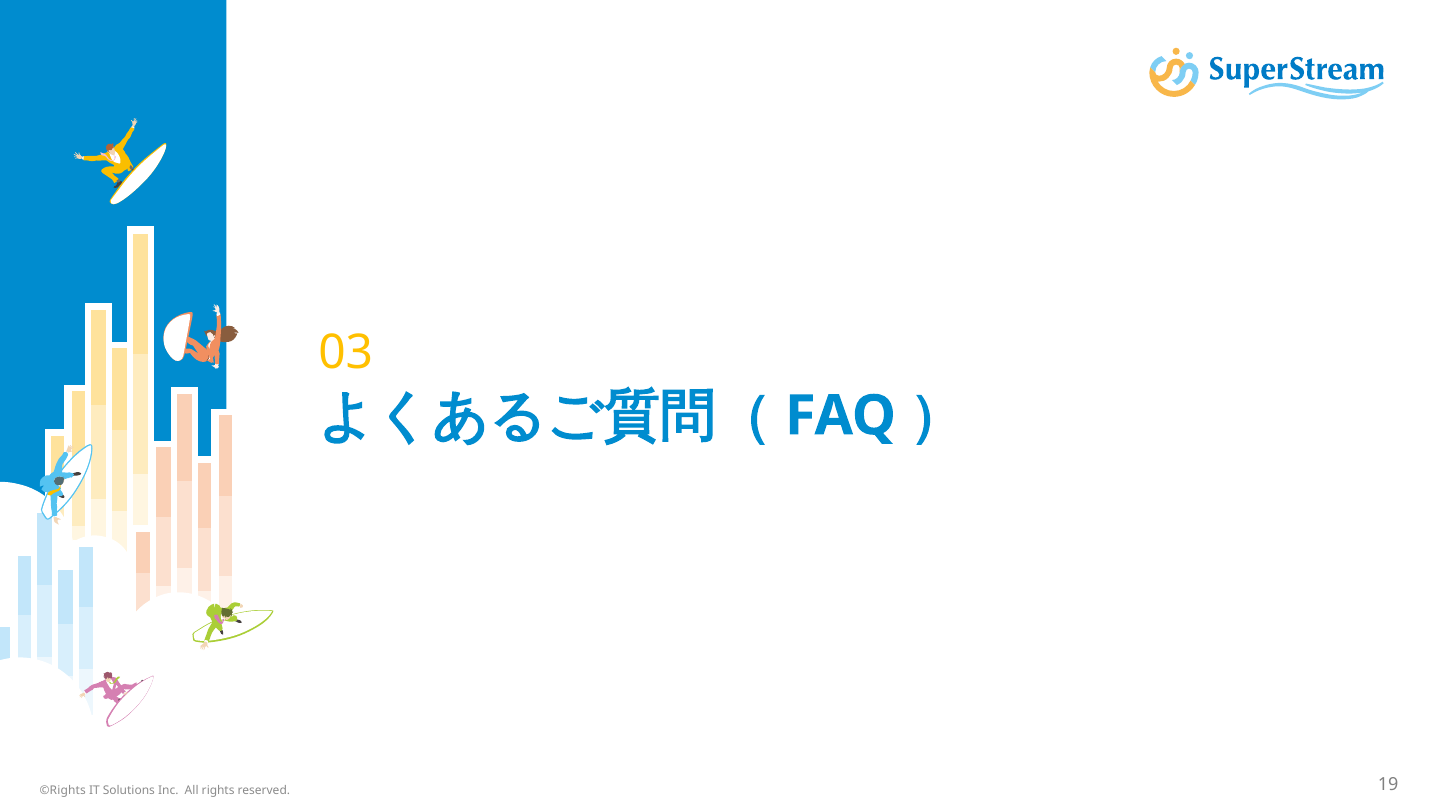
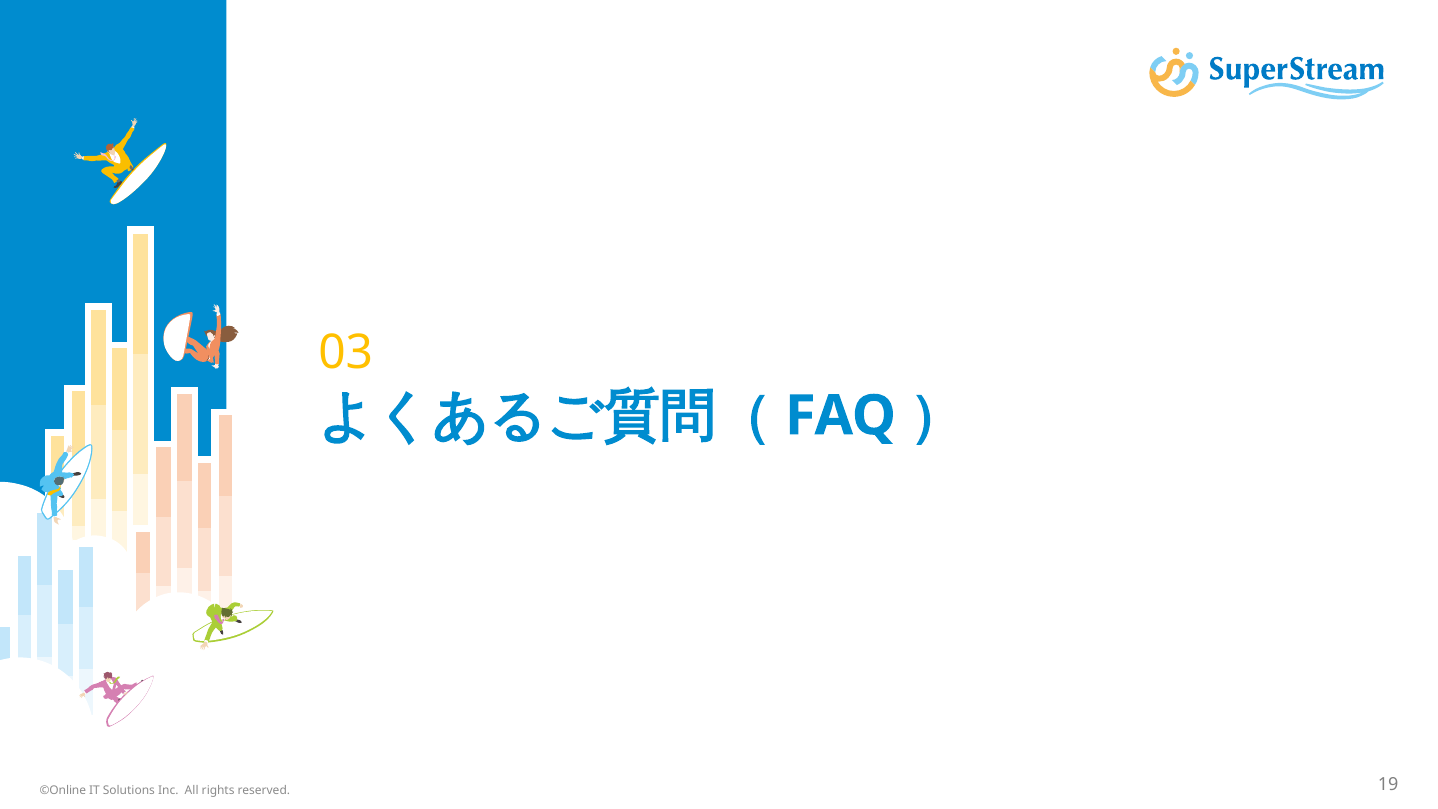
©Rights: ©Rights -> ©Online (63, 790)
